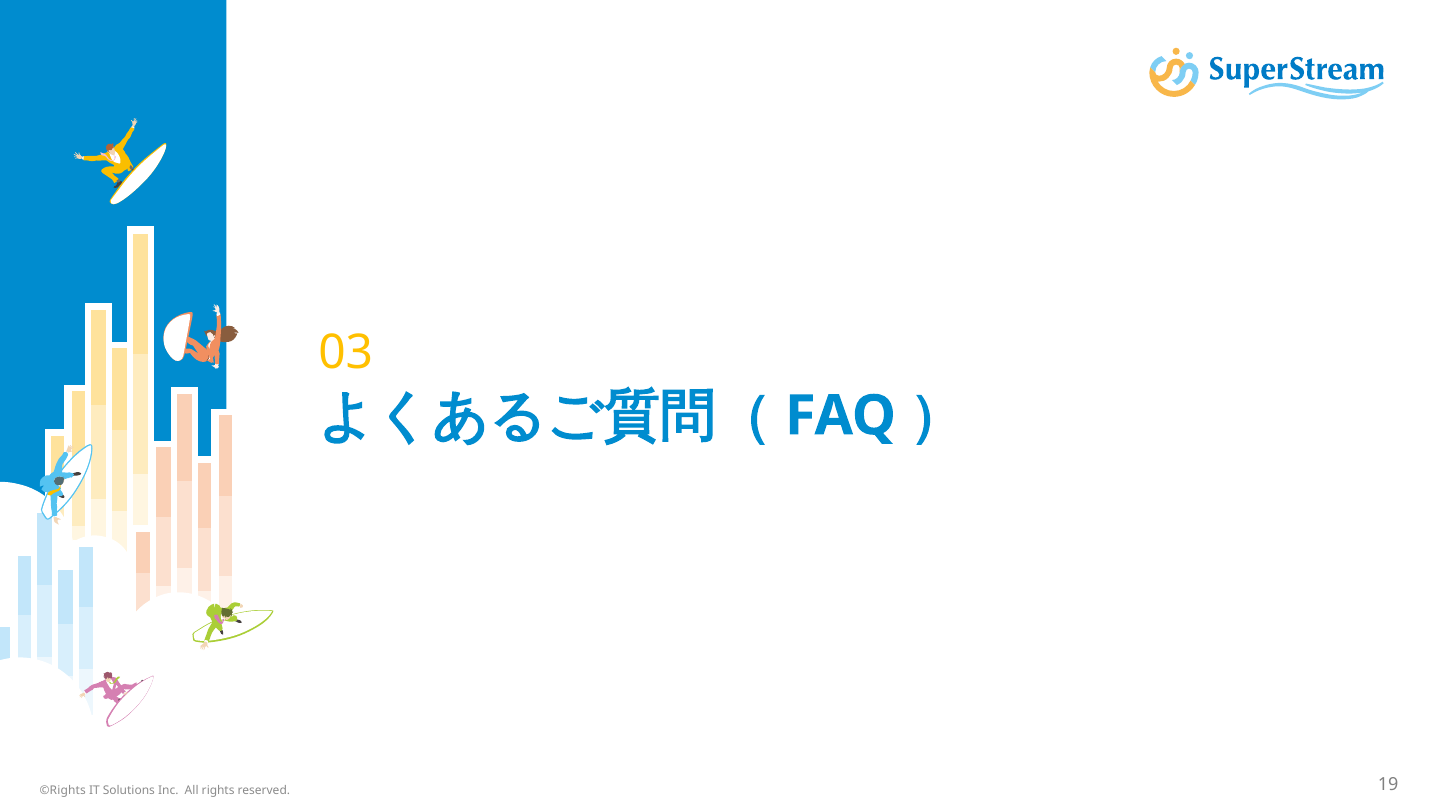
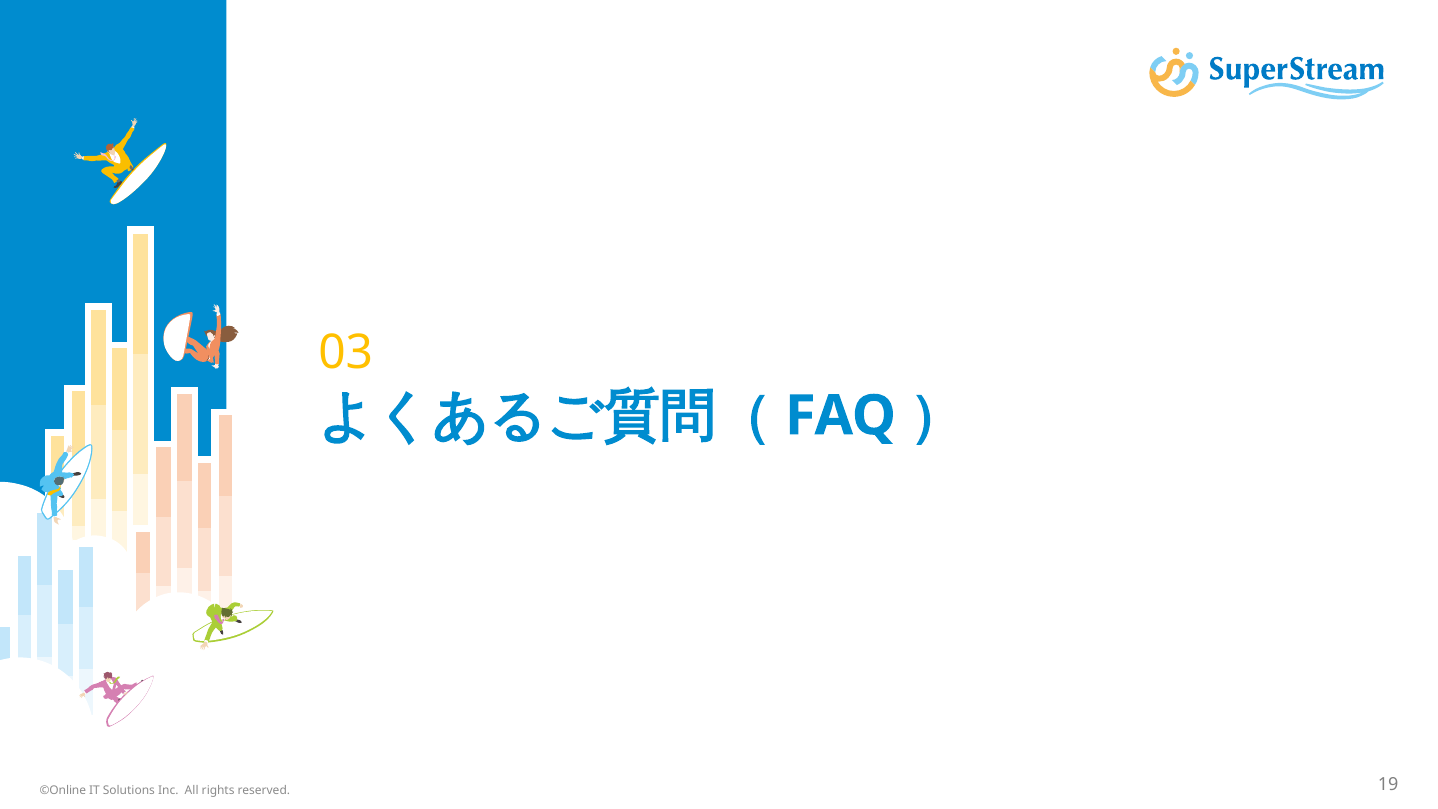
©Rights: ©Rights -> ©Online (63, 790)
